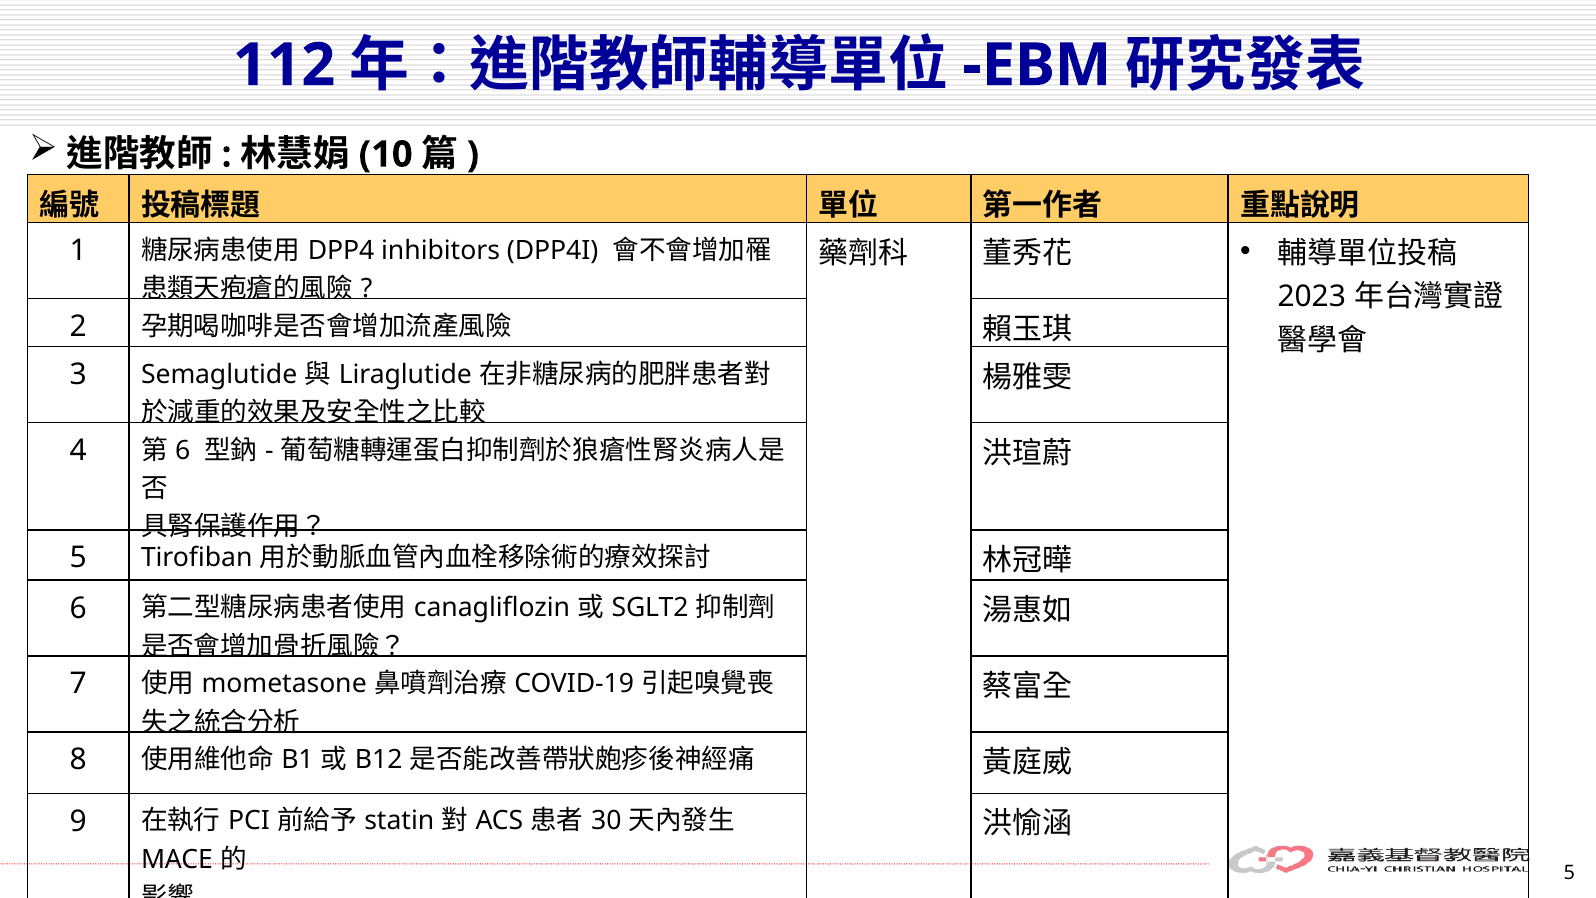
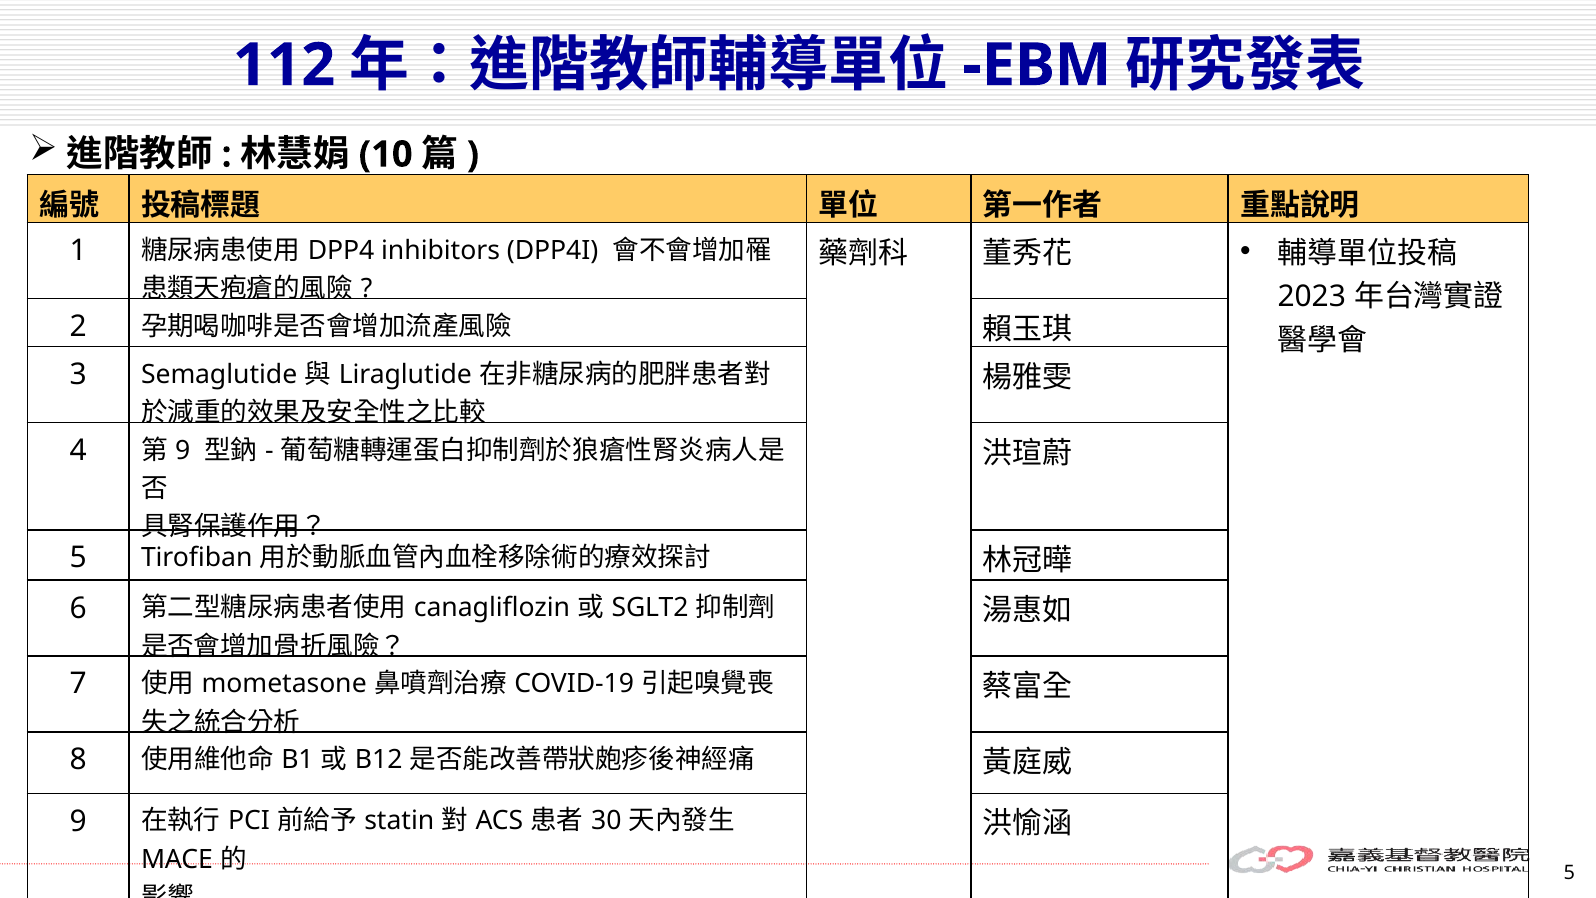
6: 6 -> 9 (183, 450)
